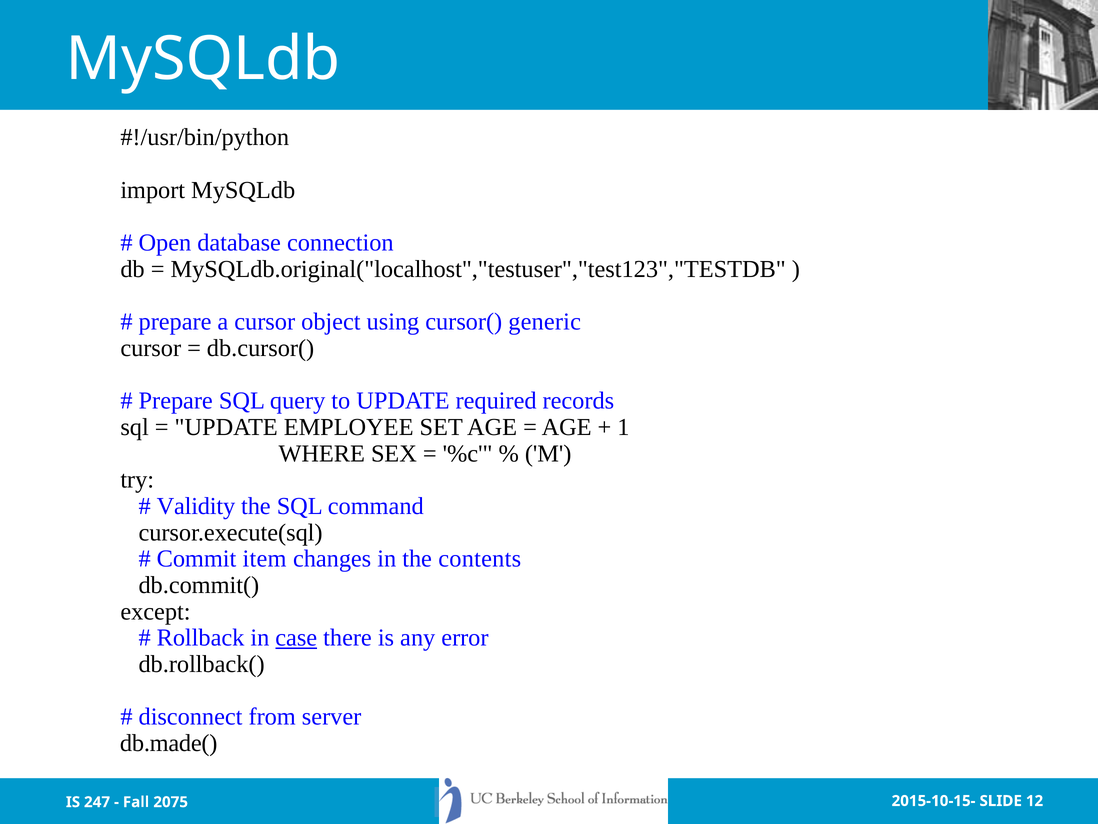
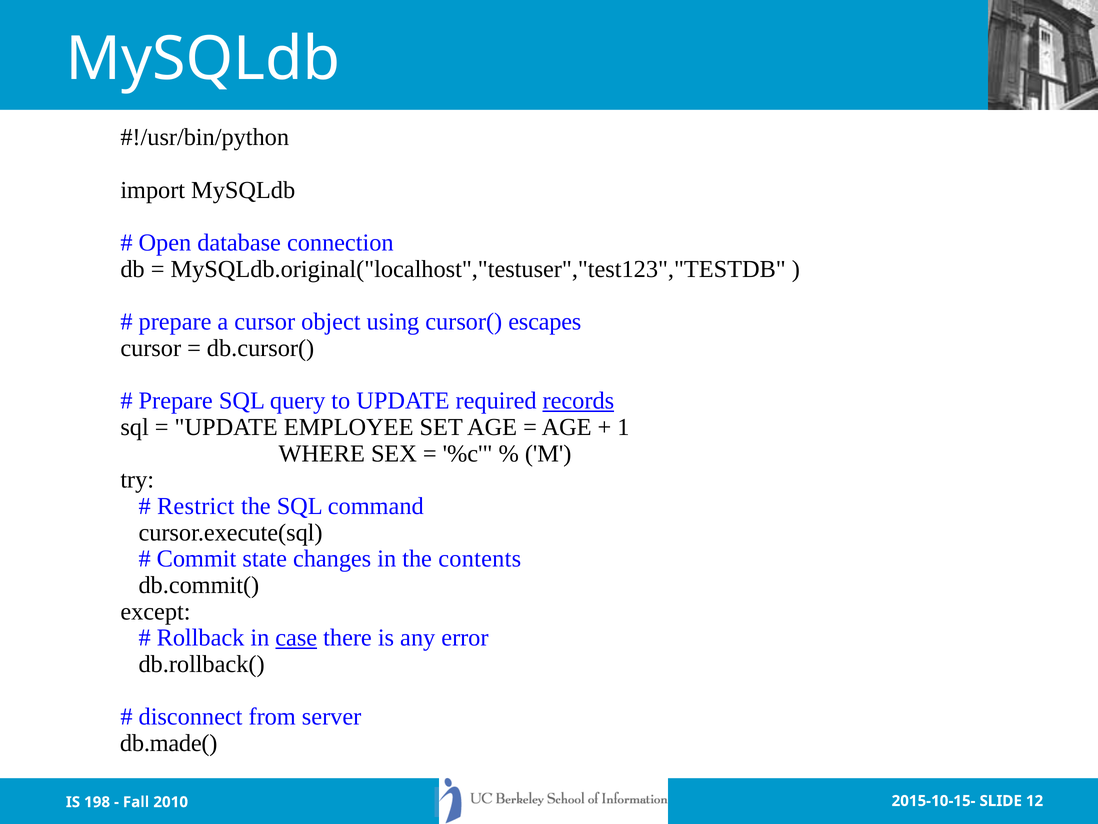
generic: generic -> escapes (545, 322)
records underline: none -> present (578, 401)
Validity: Validity -> Restrict (196, 506)
item: item -> state (265, 559)
247: 247 -> 198 (97, 802)
2075: 2075 -> 2010 (171, 802)
